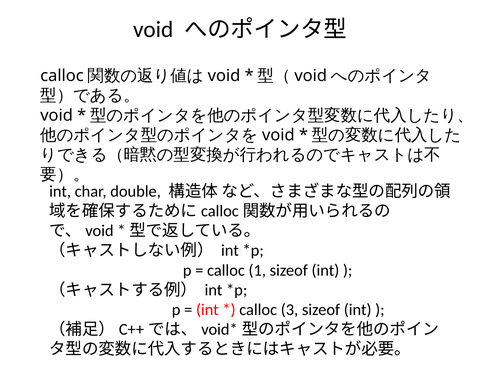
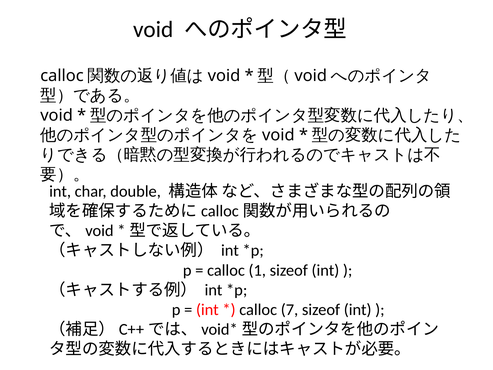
3: 3 -> 7 (289, 310)
